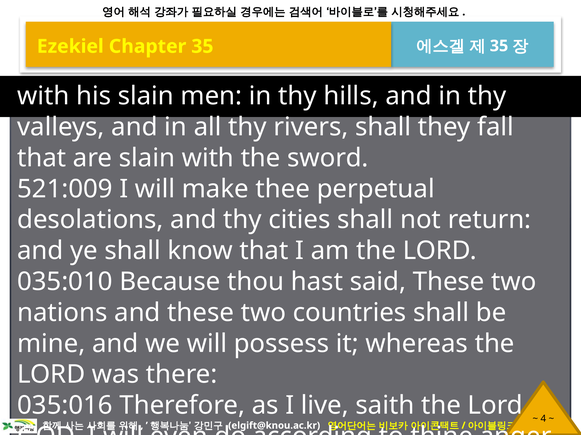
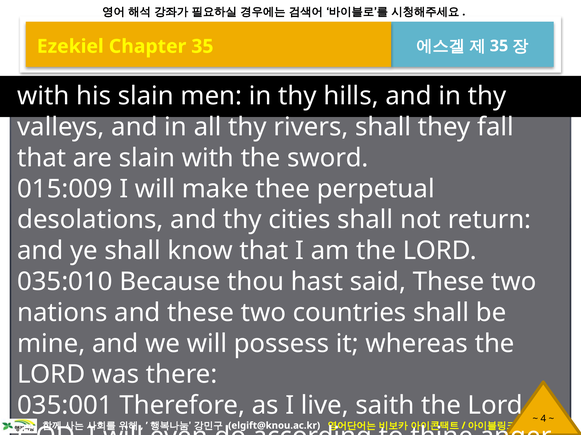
521:009: 521:009 -> 015:009 (65, 189)
035:016: 035:016 -> 035:001 (65, 406)
